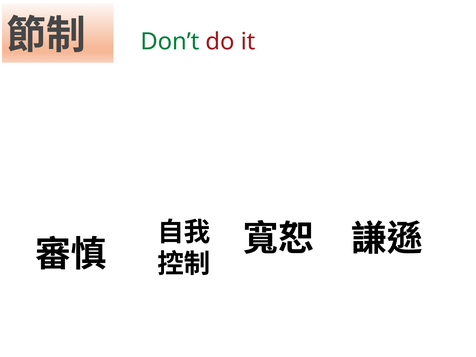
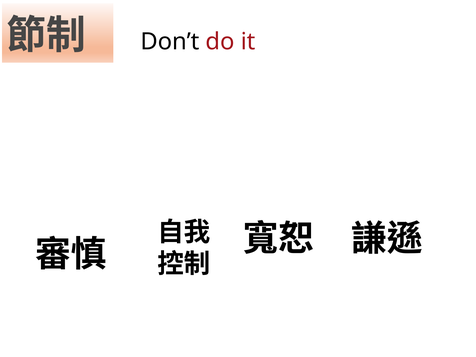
Don’t colour: green -> black (170, 41)
